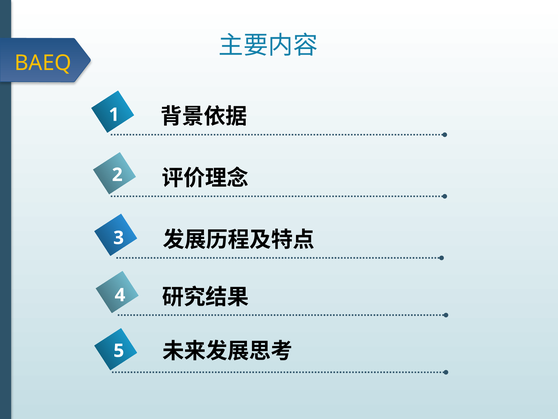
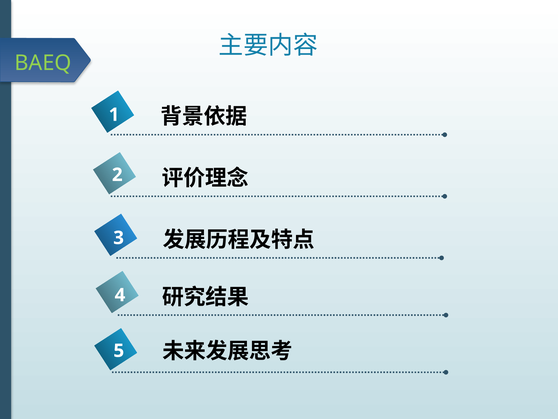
BAEQ colour: yellow -> light green (43, 63)
